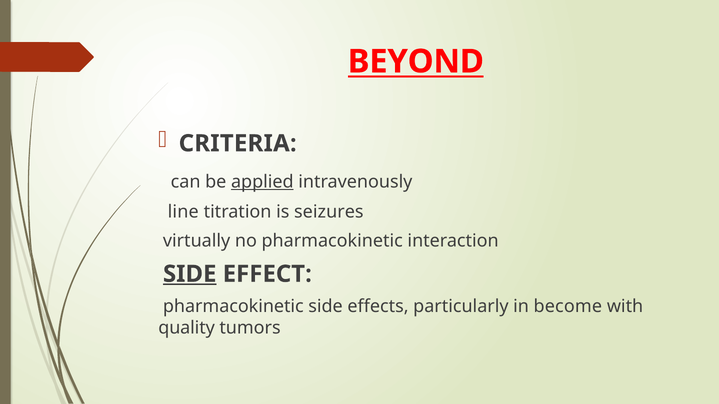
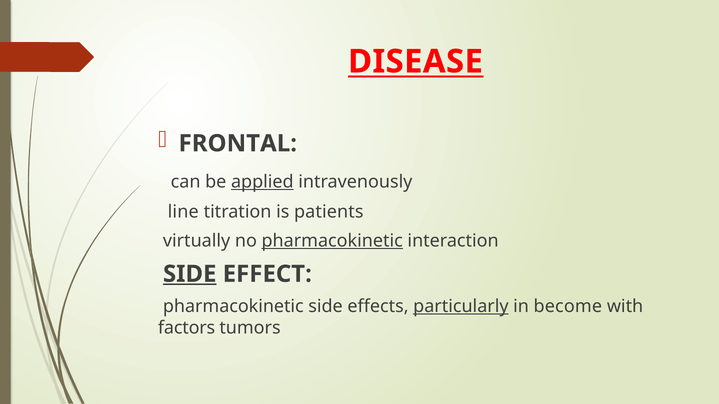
BEYOND: BEYOND -> DISEASE (415, 62)
CRITERIA: CRITERIA -> FRONTAL (238, 144)
seizures: seizures -> patients (329, 212)
pharmacokinetic underline: none -> present (332, 241)
particularly underline: none -> present (461, 307)
quality: quality -> factors (187, 328)
